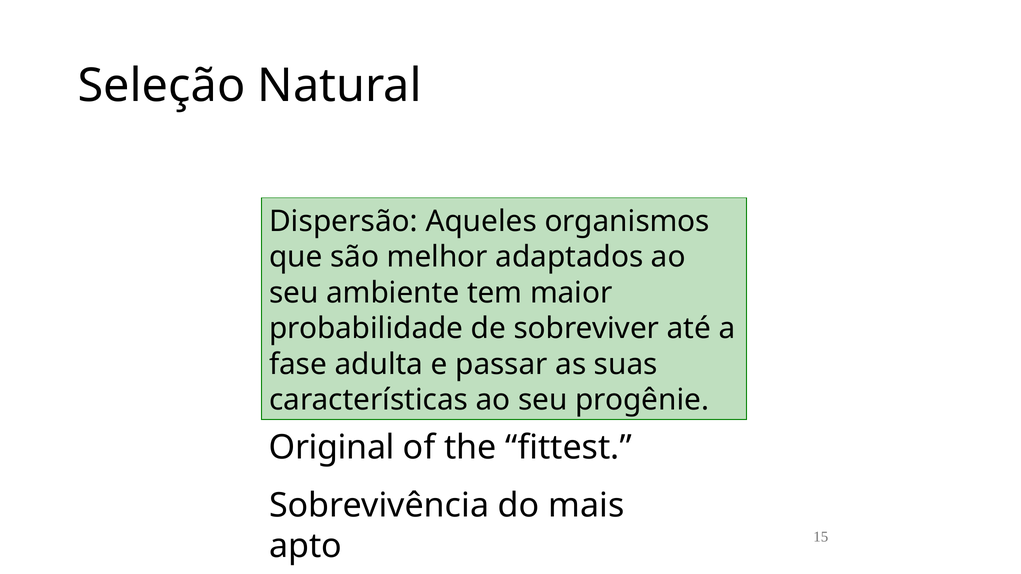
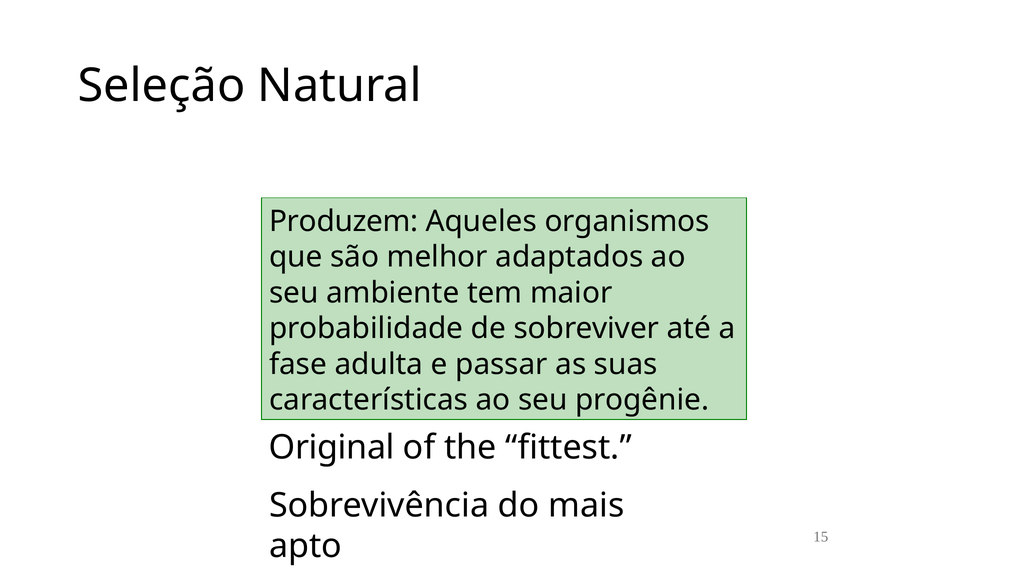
Dispersão: Dispersão -> Produzem (344, 222)
